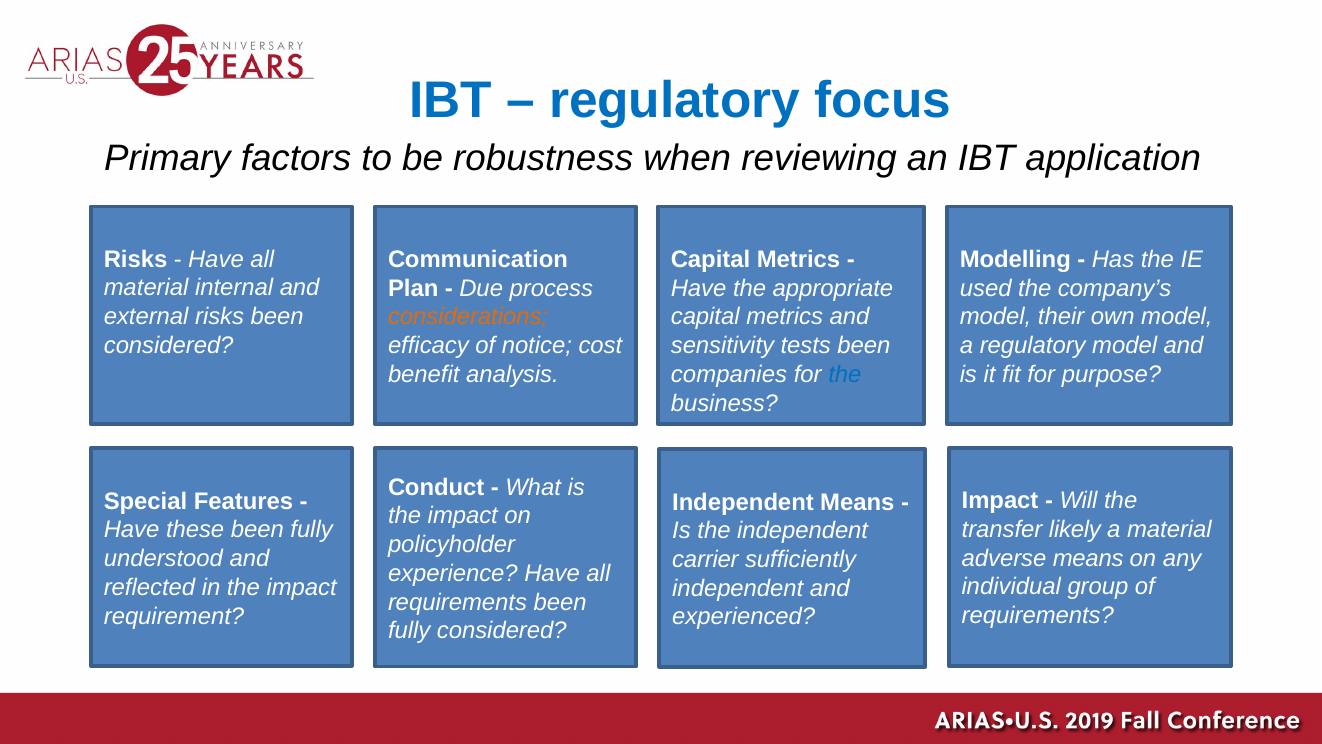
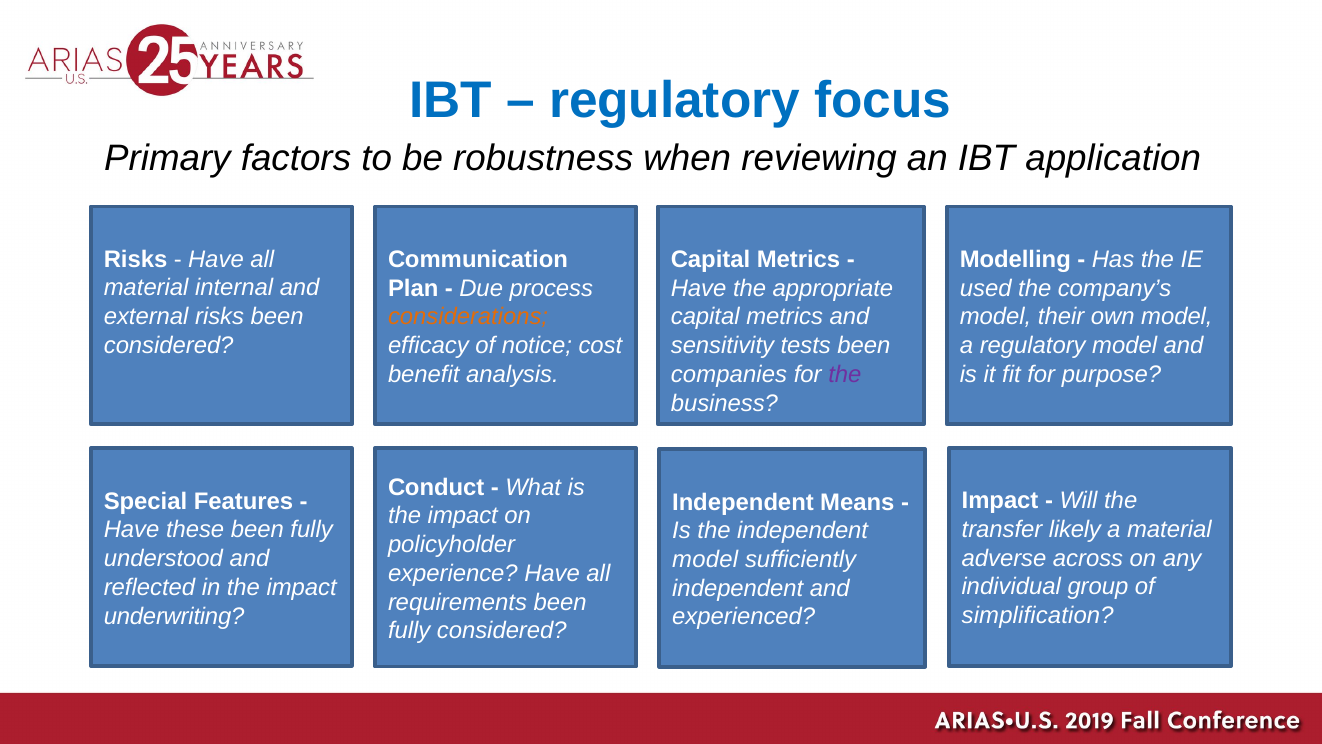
the colour: blue -> purple (845, 374)
adverse means: means -> across (1088, 558)
carrier: carrier -> model (705, 559)
requirements: requirements -> simplification (1038, 615)
requirement: requirement -> underwriting (174, 616)
